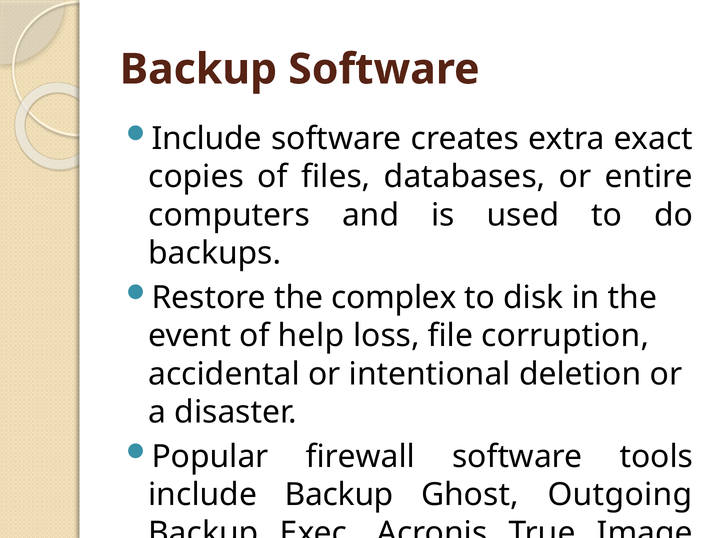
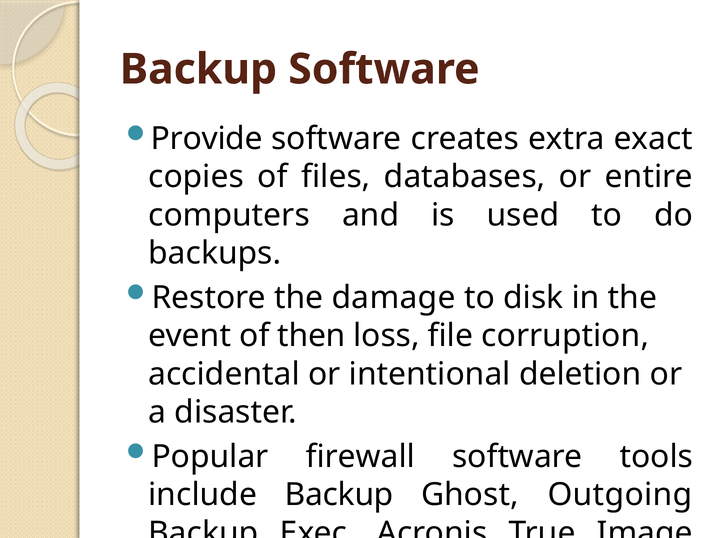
Include: Include -> Provide (207, 138)
complex: complex -> damage (394, 297)
help: help -> then (311, 336)
